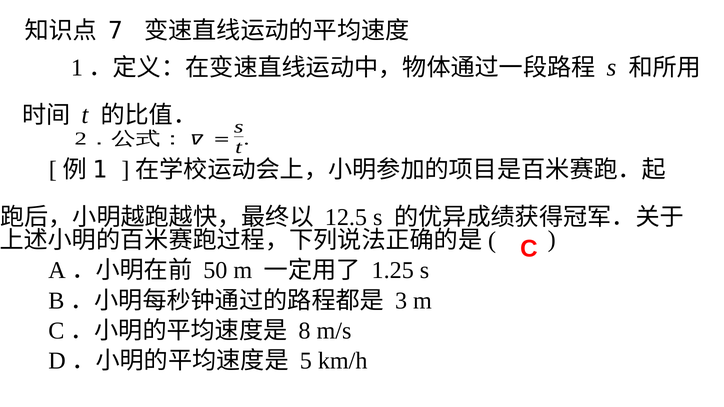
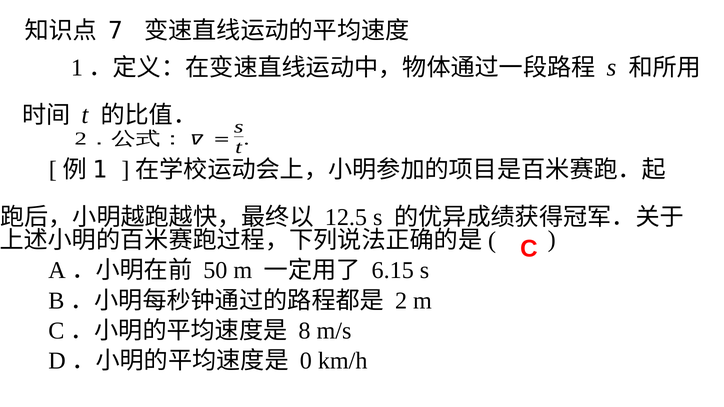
1.25: 1.25 -> 6.15 (393, 271)
3: 3 -> 2 (401, 301)
5: 5 -> 0 (306, 361)
